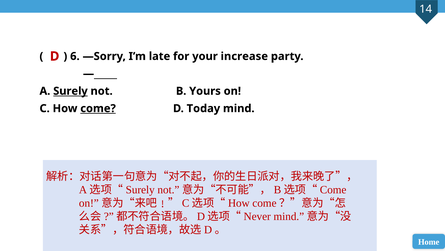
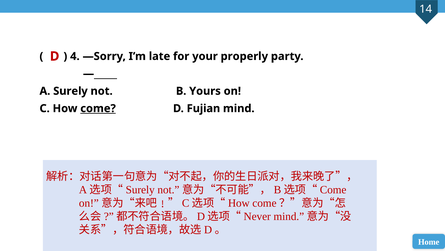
6: 6 -> 4 (75, 56)
increase: increase -> properly (244, 56)
Surely underline: present -> none (70, 91)
Today: Today -> Fujian (203, 108)
